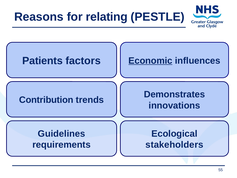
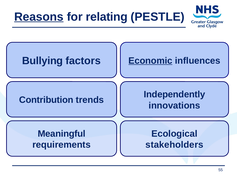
Reasons underline: none -> present (39, 17)
Patients: Patients -> Bullying (43, 61)
Demonstrates: Demonstrates -> Independently (174, 94)
Guidelines: Guidelines -> Meaningful (62, 133)
